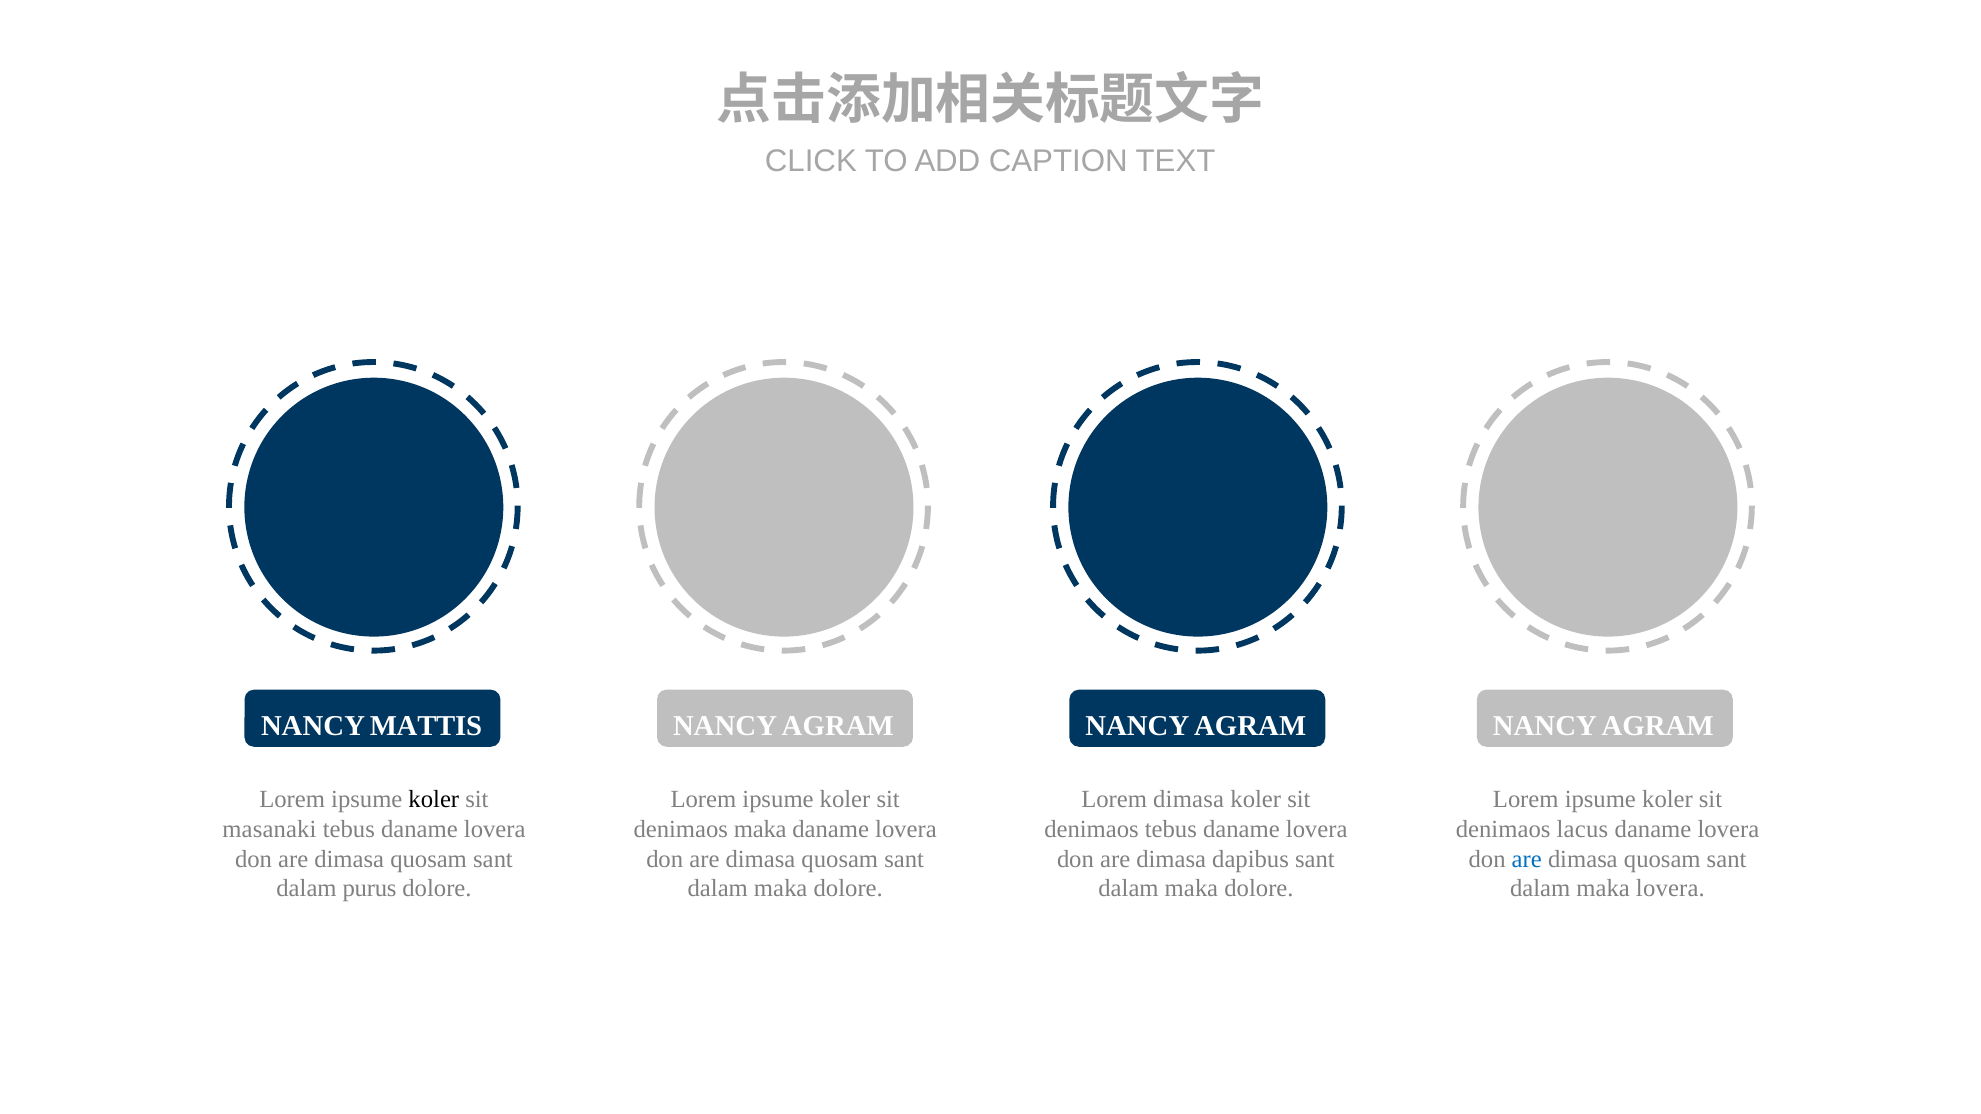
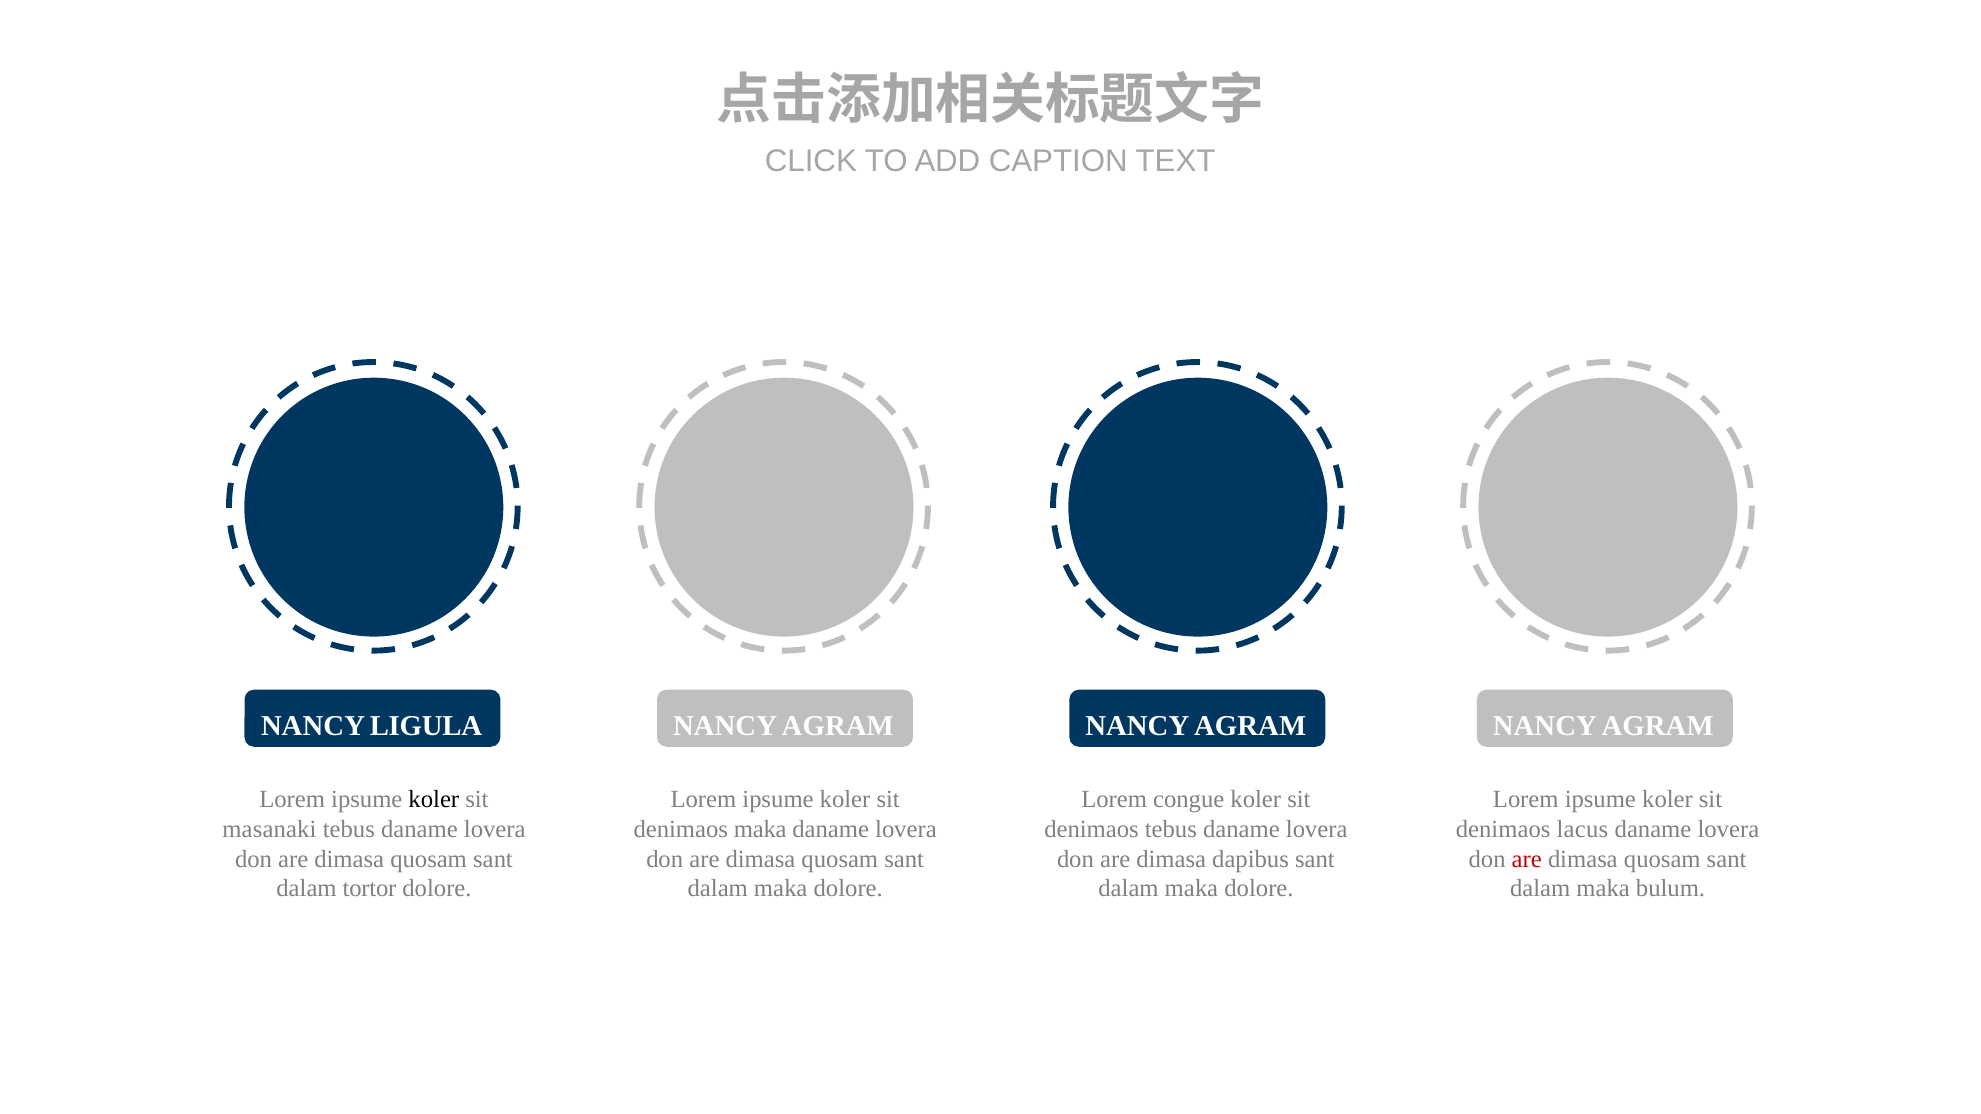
MATTIS: MATTIS -> LIGULA (426, 726)
Lorem dimasa: dimasa -> congue (1189, 800)
are colour: blue -> red (1527, 859)
purus: purus -> tortor (370, 889)
maka lovera: lovera -> bulum (1671, 889)
